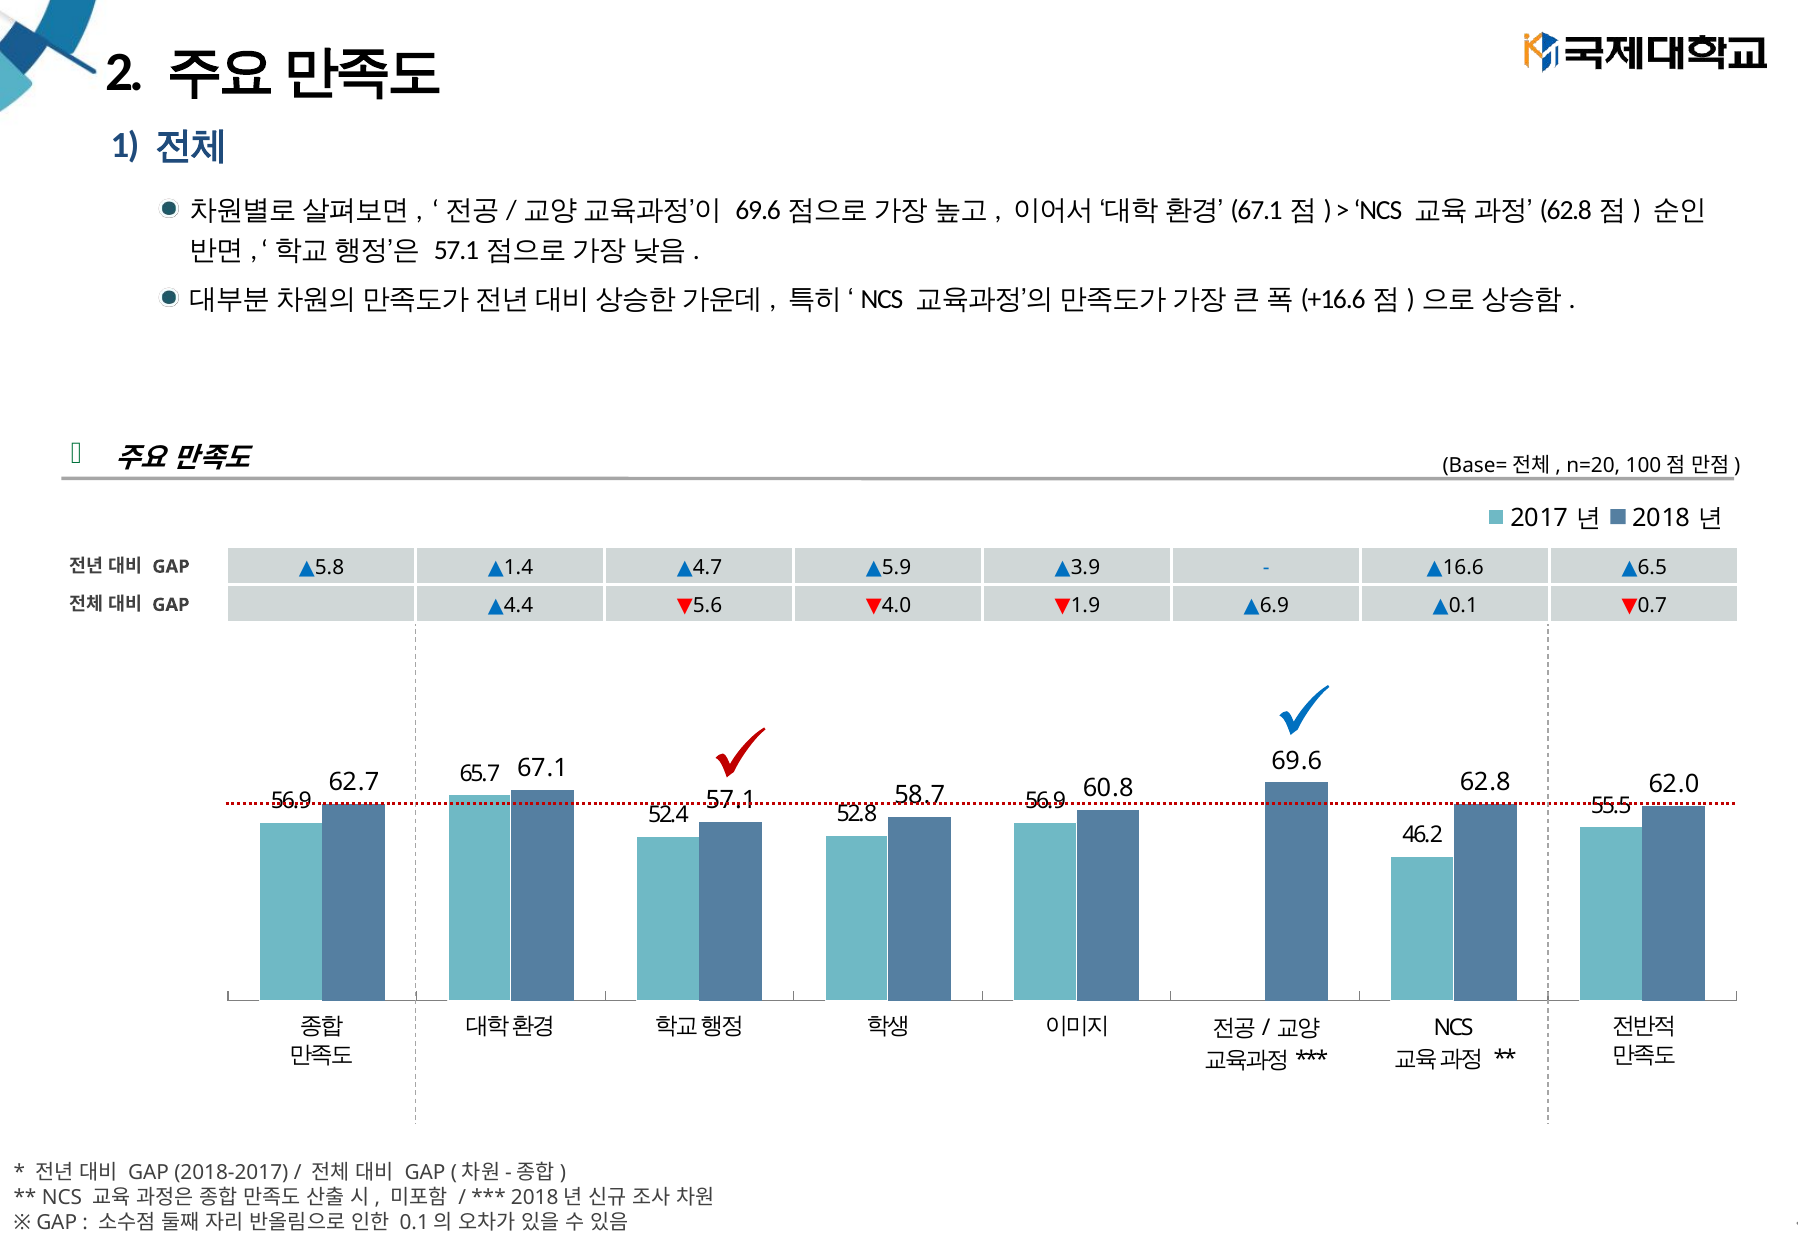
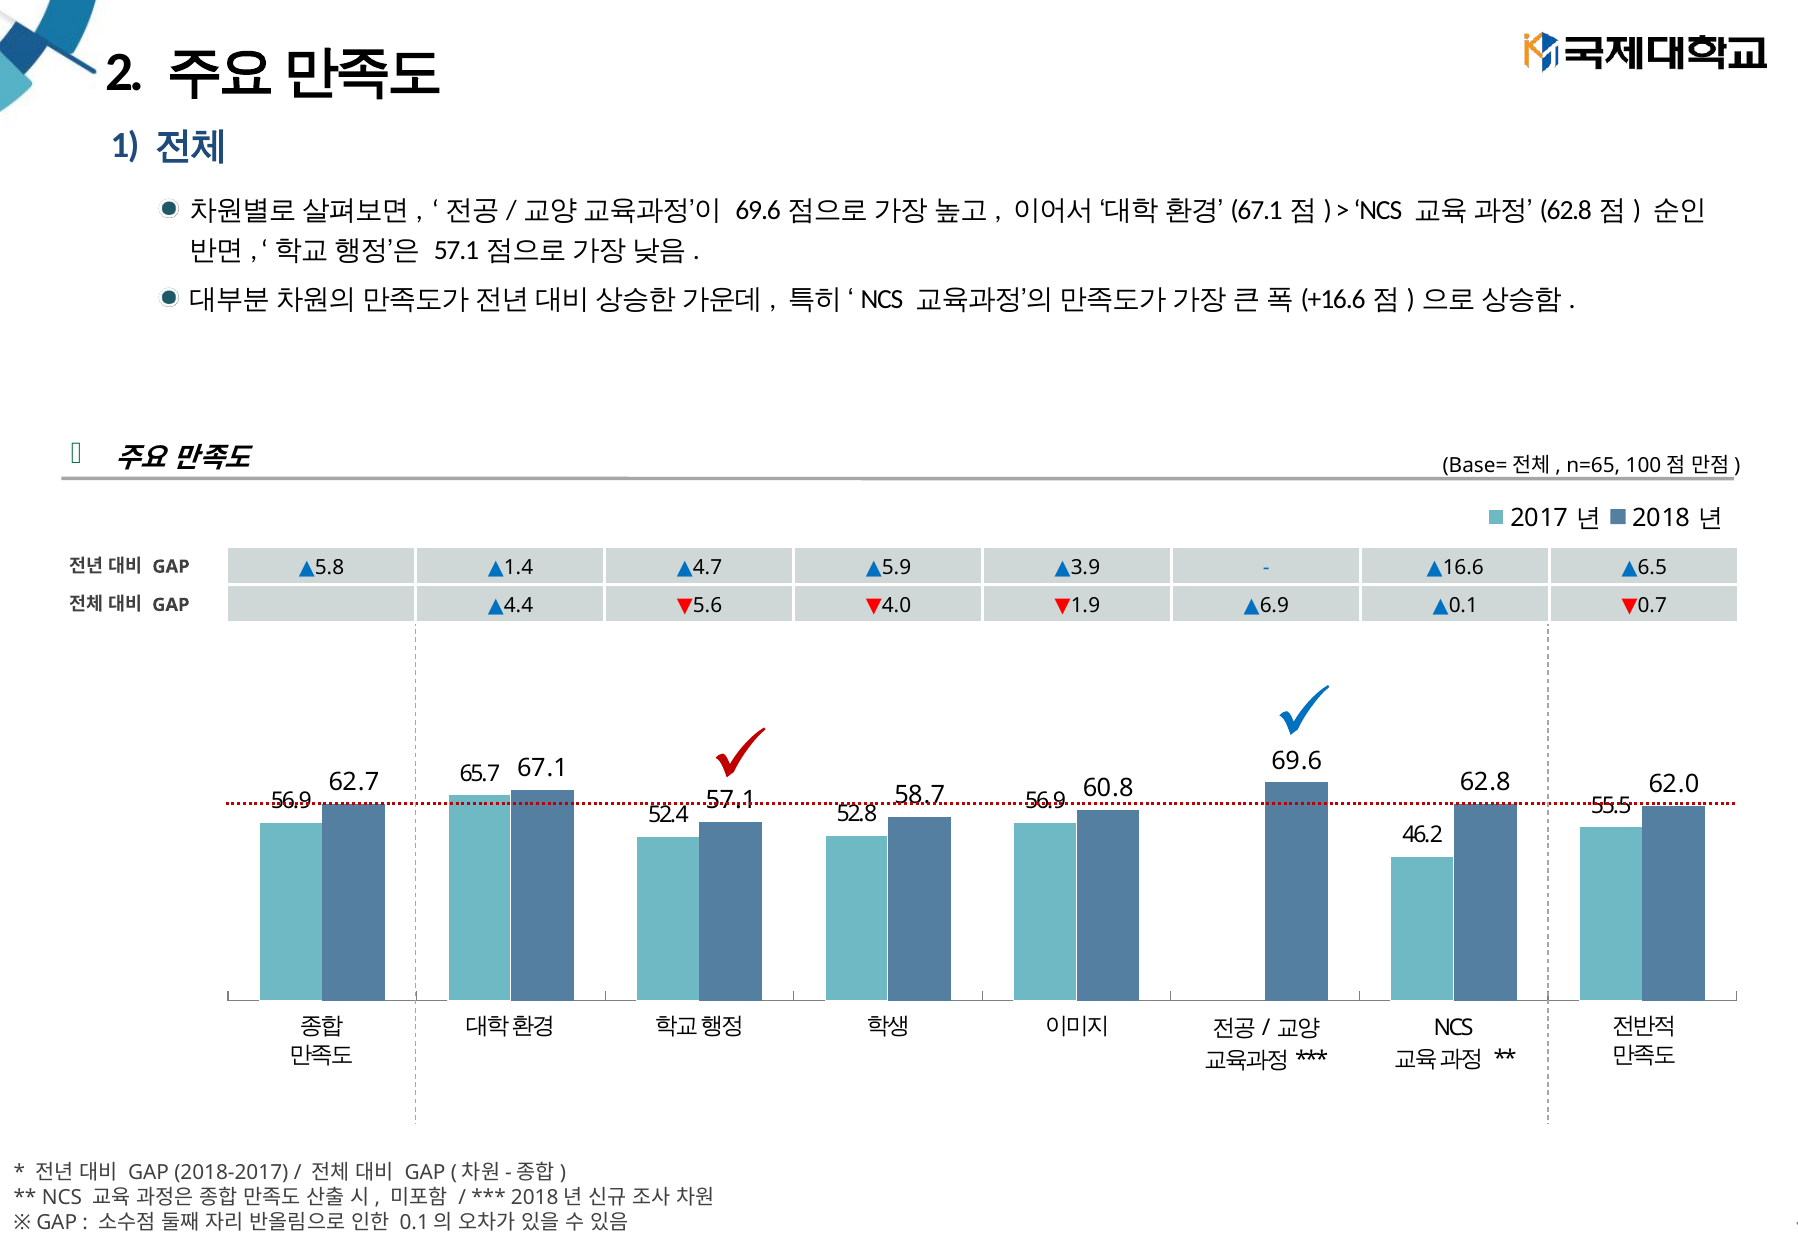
n=20: n=20 -> n=65 (1593, 466)
